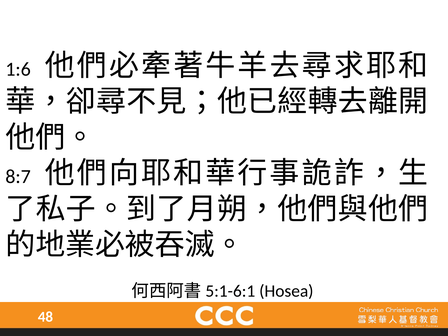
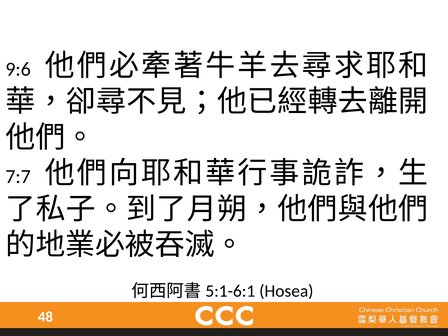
1:6: 1:6 -> 9:6 (18, 69)
8:7: 8:7 -> 7:7 (18, 177)
